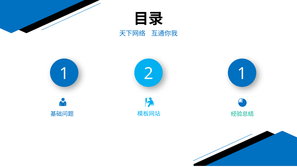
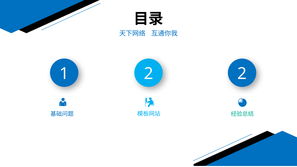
2 1: 1 -> 2 (242, 74)
